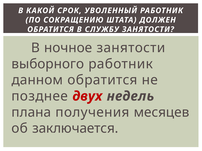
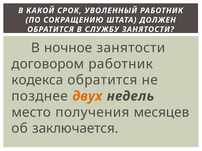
выборного: выборного -> договором (48, 64)
данном: данном -> кодекса (37, 80)
двух colour: red -> orange (87, 96)
плана: плана -> место (31, 113)
